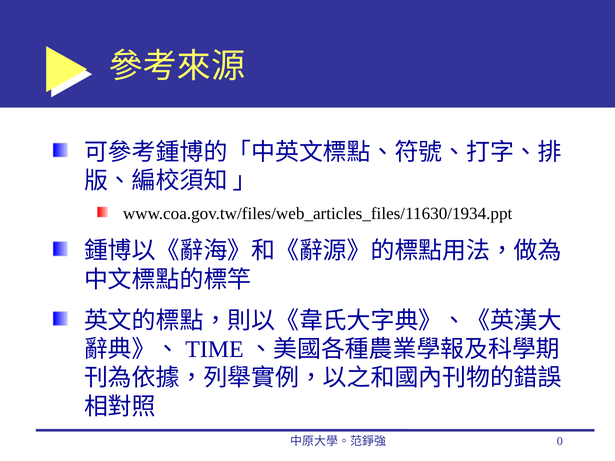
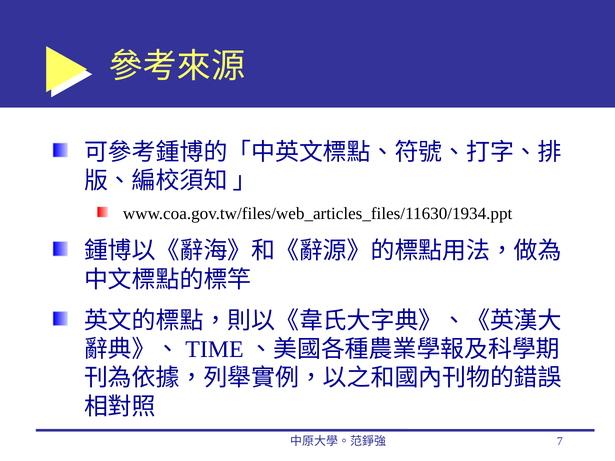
0: 0 -> 7 (560, 442)
